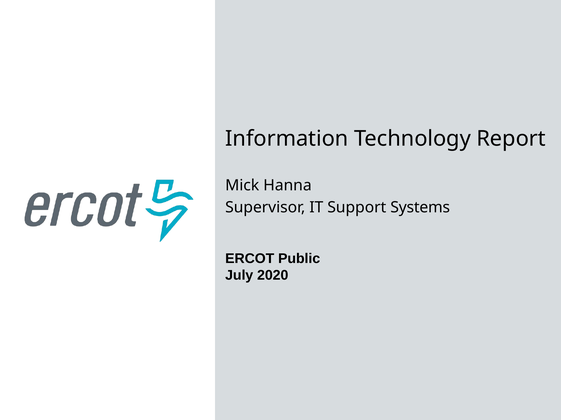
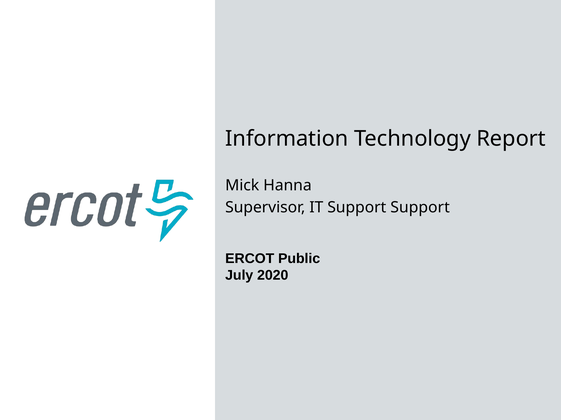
Support Systems: Systems -> Support (420, 208)
